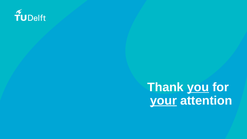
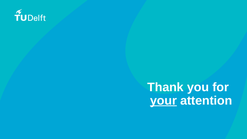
you underline: present -> none (198, 87)
